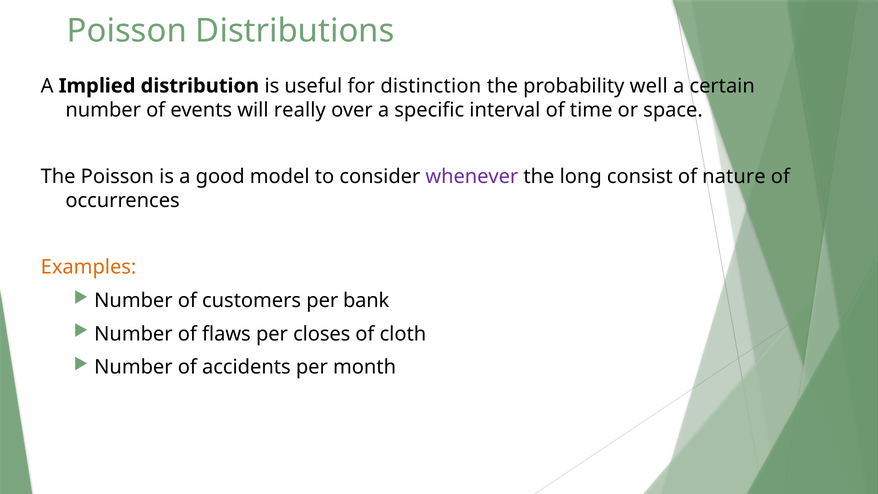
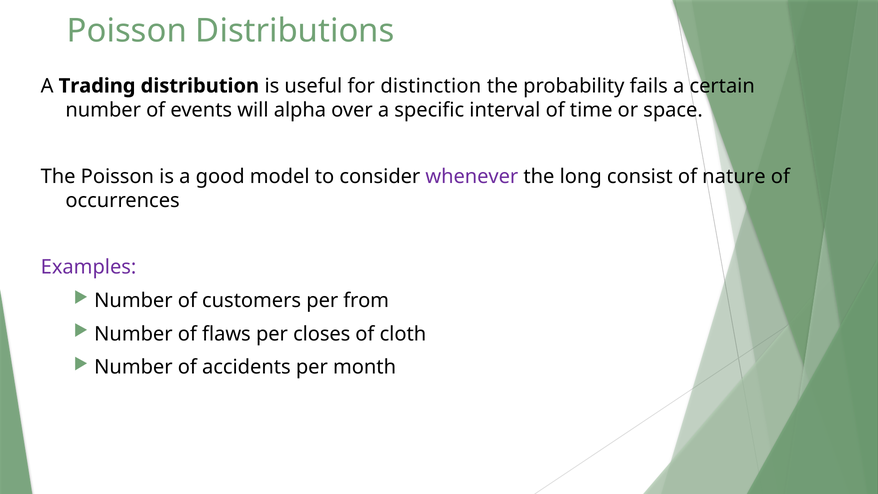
Implied: Implied -> Trading (97, 86)
well: well -> fails (649, 86)
really: really -> alpha (300, 110)
Examples colour: orange -> purple (89, 267)
bank: bank -> from (366, 301)
